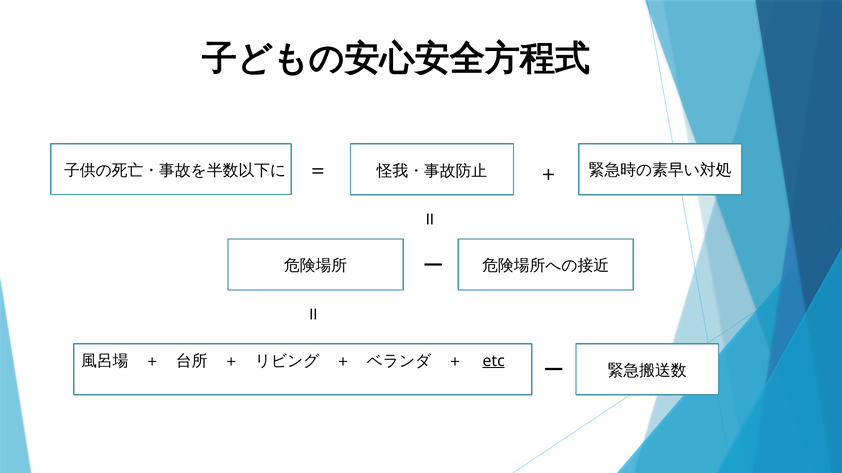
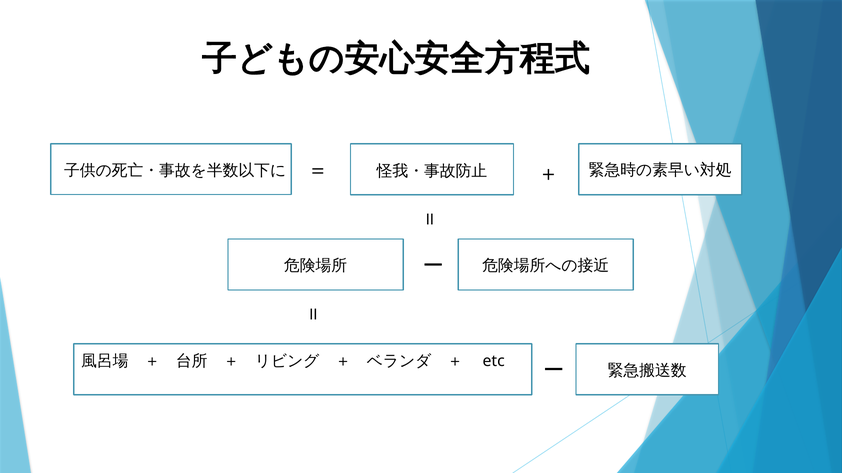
etc underline: present -> none (494, 361)
